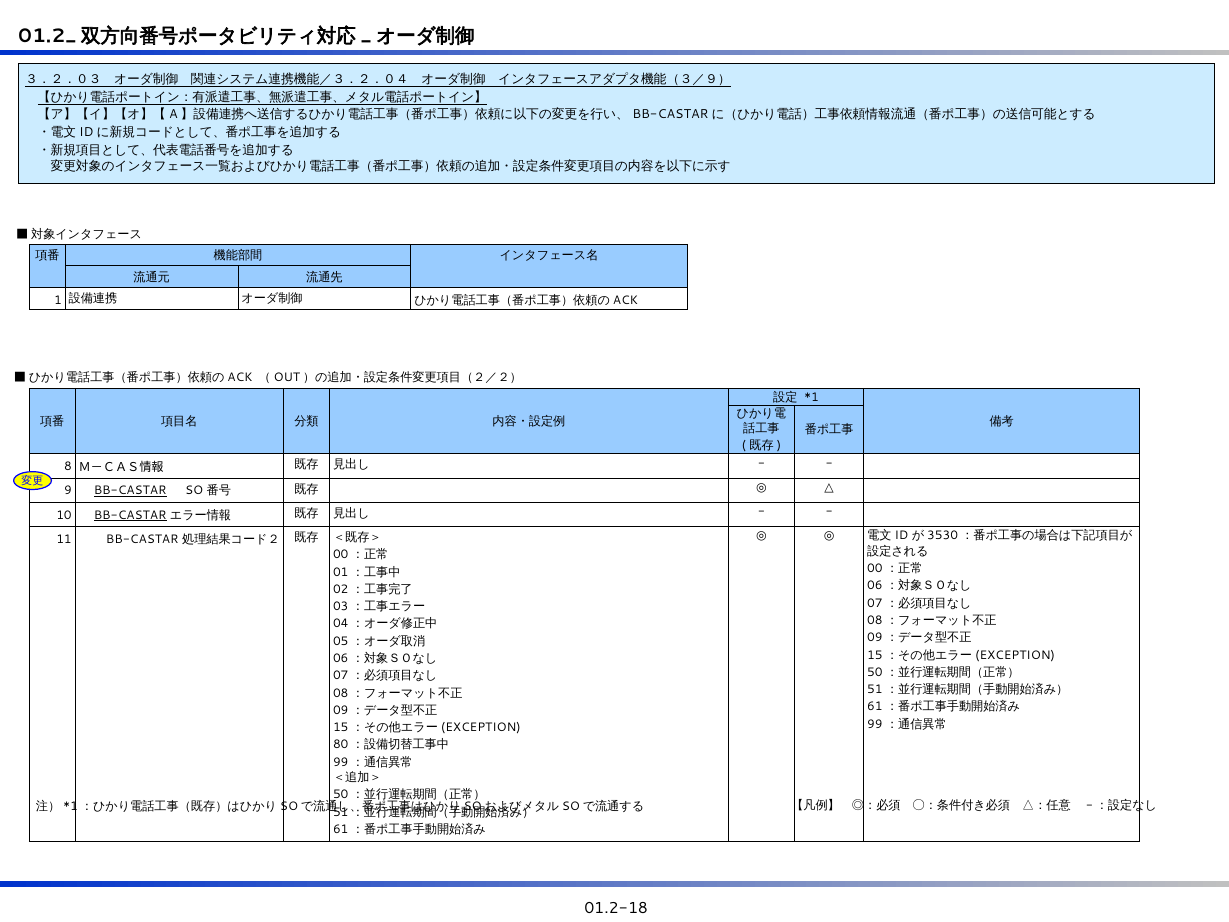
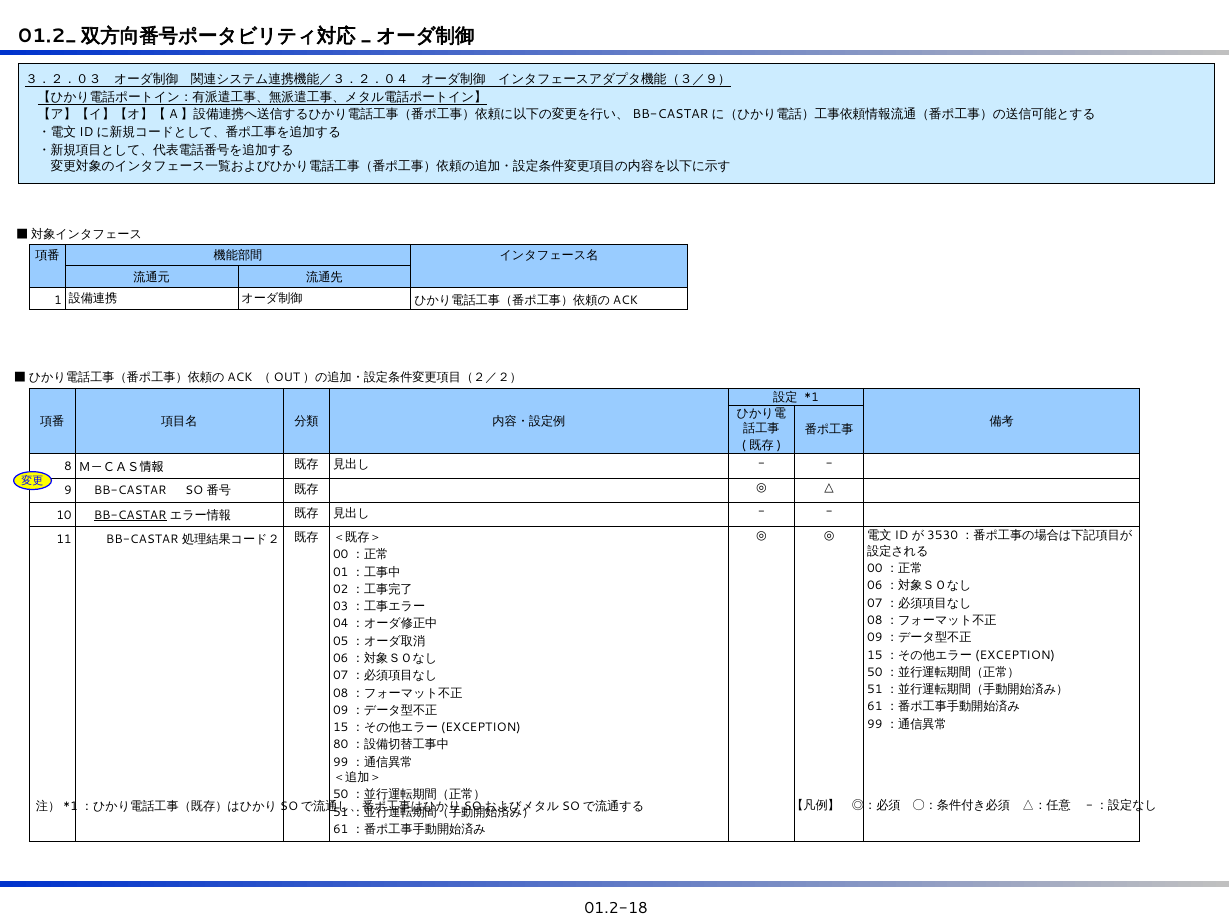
BB-CASTAR underline: present -> none (130, 491)
